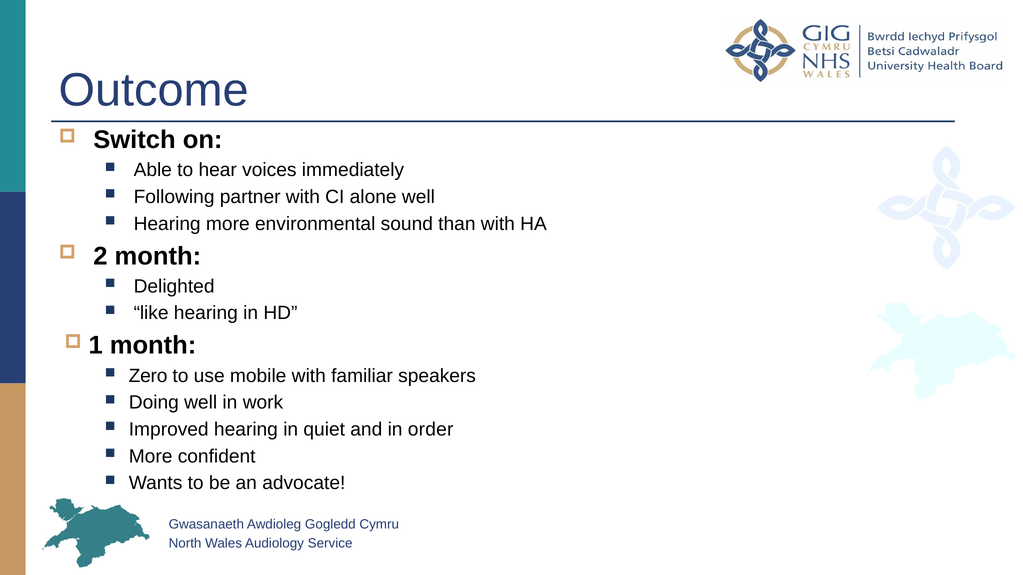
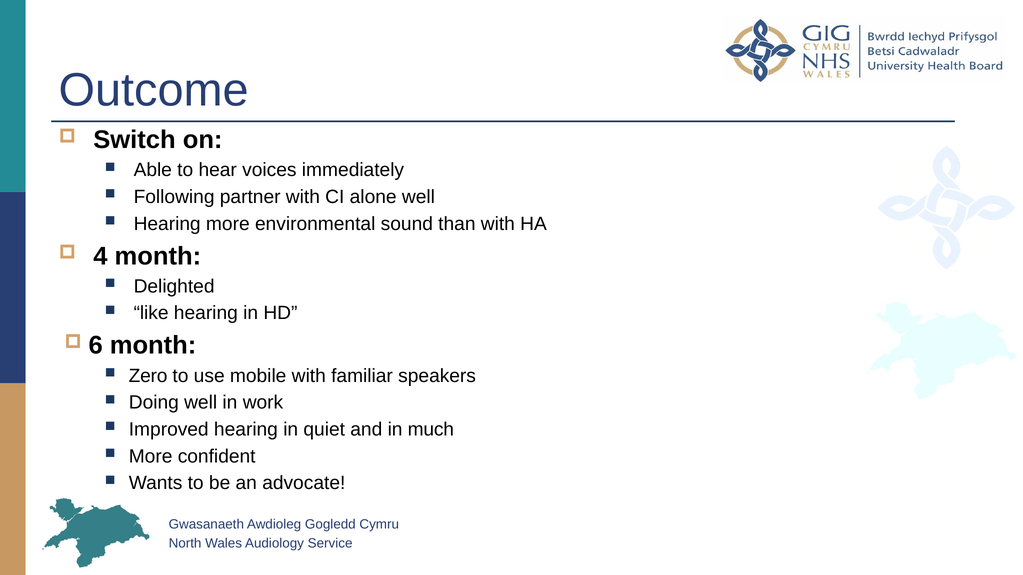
2: 2 -> 4 (100, 256)
1: 1 -> 6 (96, 346)
order: order -> much (431, 430)
